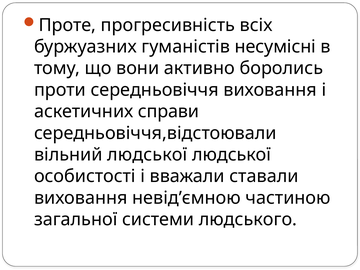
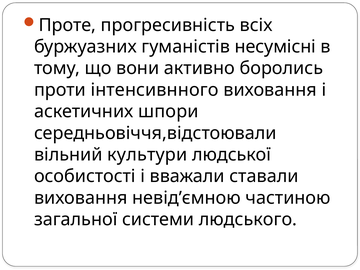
середньовіччя: середньовіччя -> інтенсивнного (155, 90)
справи: справи -> шпори (168, 111)
вільний людської: людської -> культури (147, 155)
